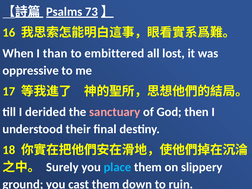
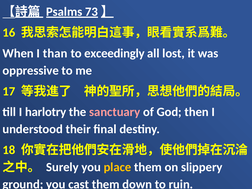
embittered: embittered -> exceedingly (114, 53)
derided: derided -> harlotry (46, 112)
place colour: light blue -> yellow (117, 167)
